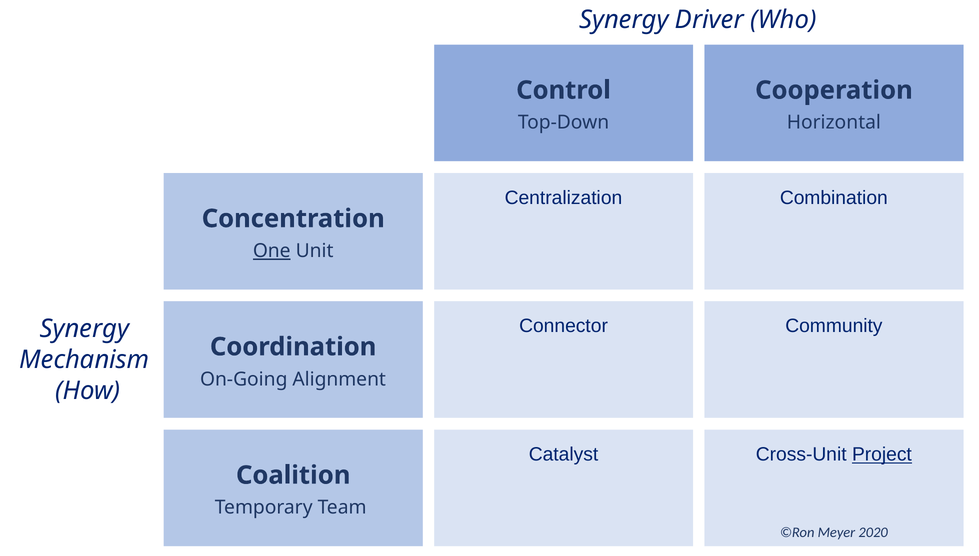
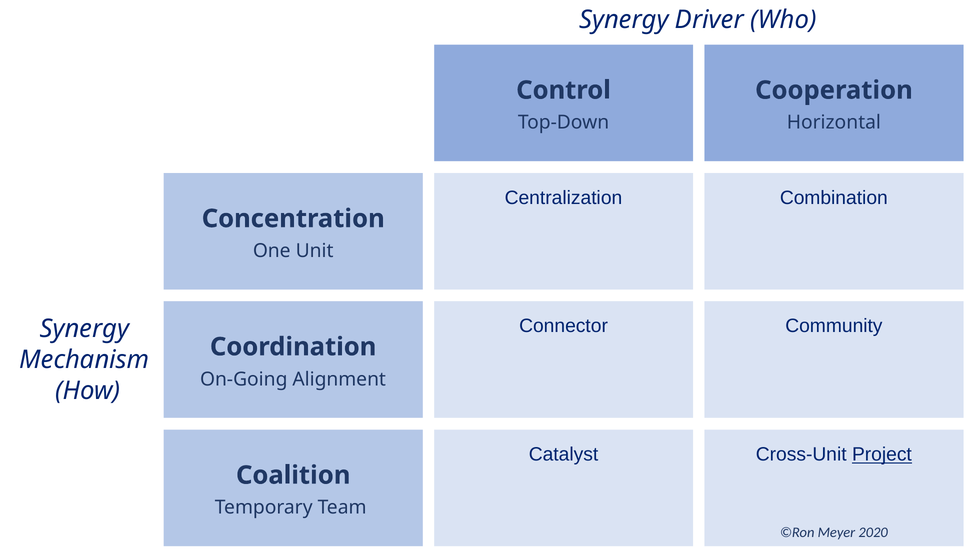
One underline: present -> none (272, 251)
